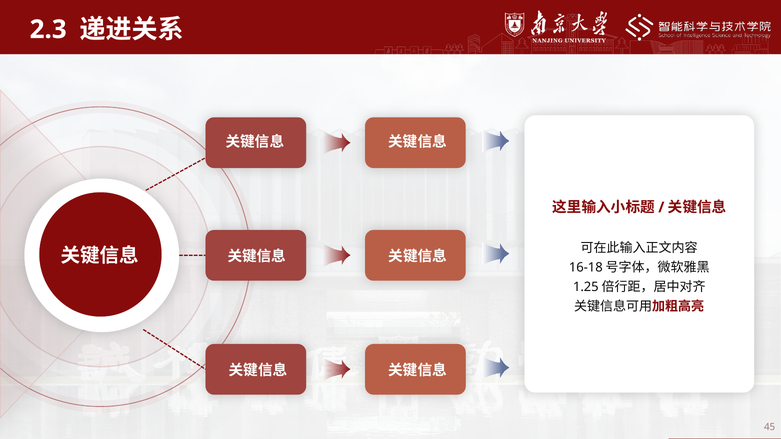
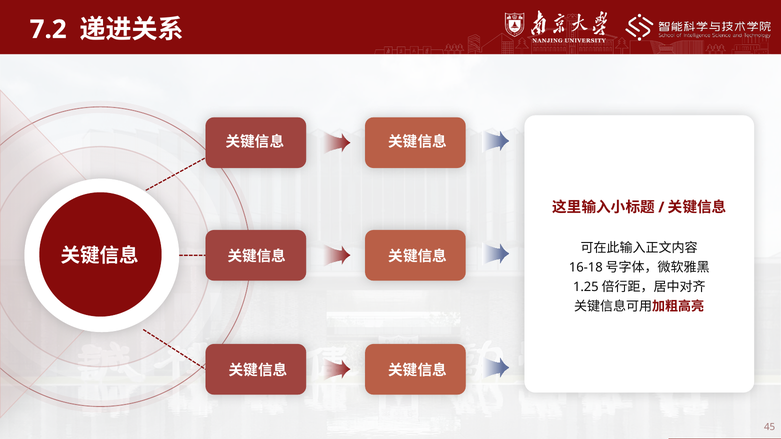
2.3: 2.3 -> 7.2 (48, 29)
